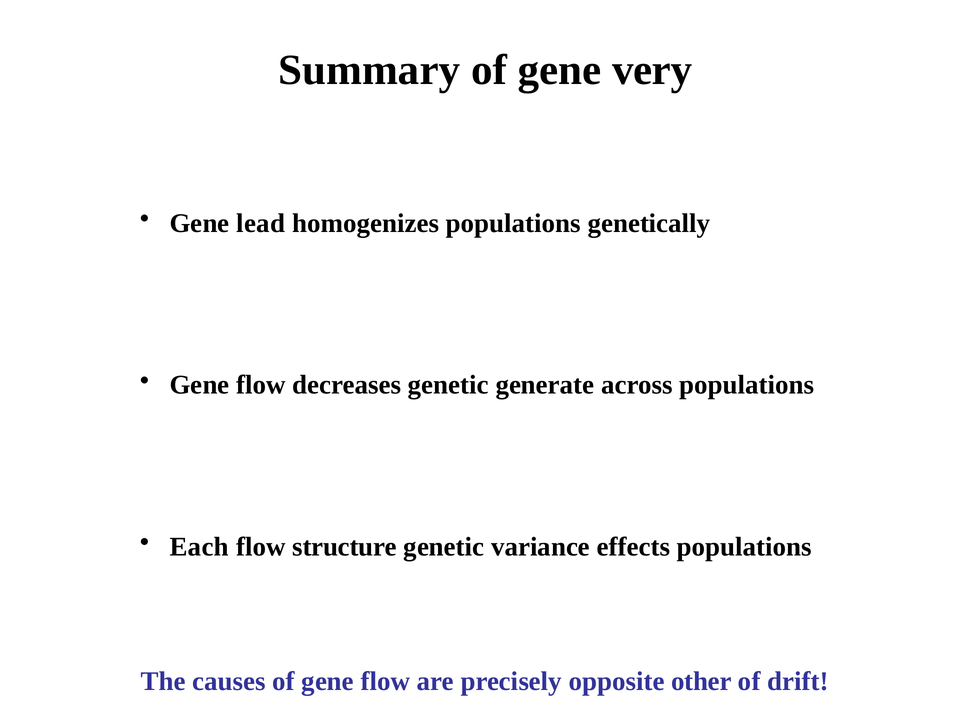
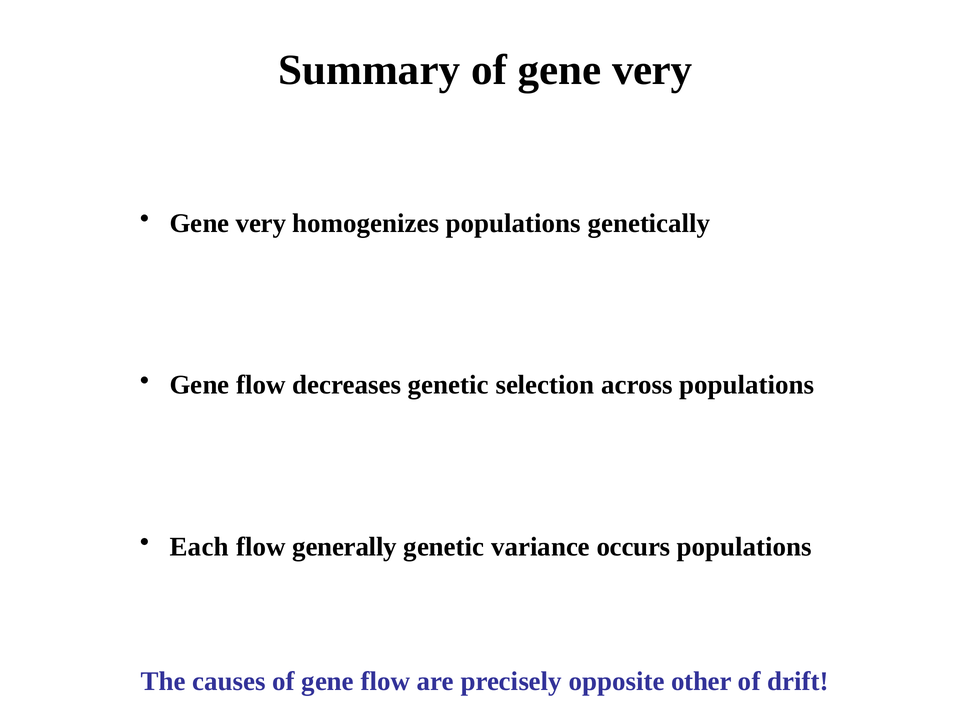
lead: lead -> very (261, 224)
generate: generate -> selection (545, 385)
structure: structure -> generally (345, 547)
effects: effects -> occurs (633, 547)
